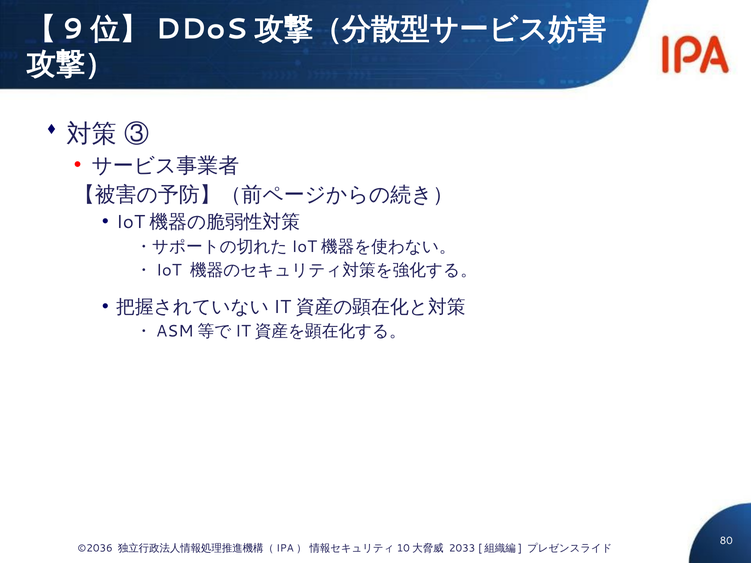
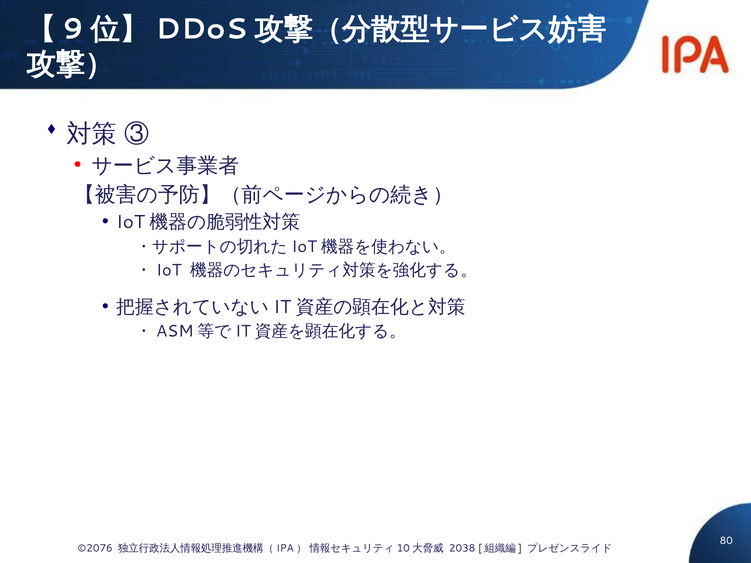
©2036: ©2036 -> ©2076 (95, 549)
2033: 2033 -> 2038 (462, 549)
